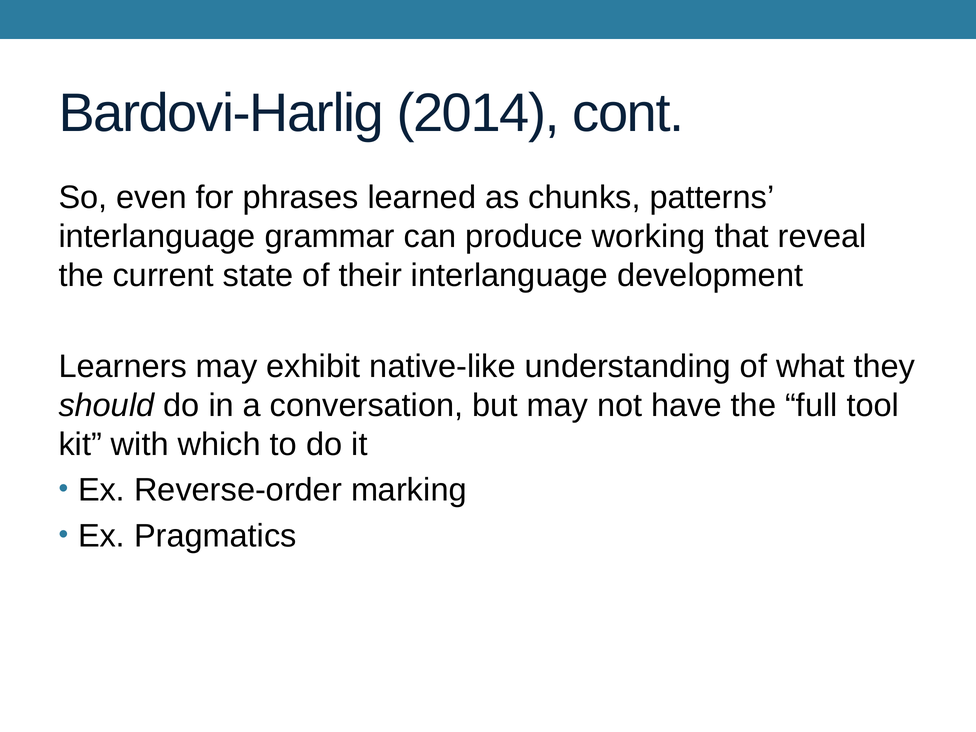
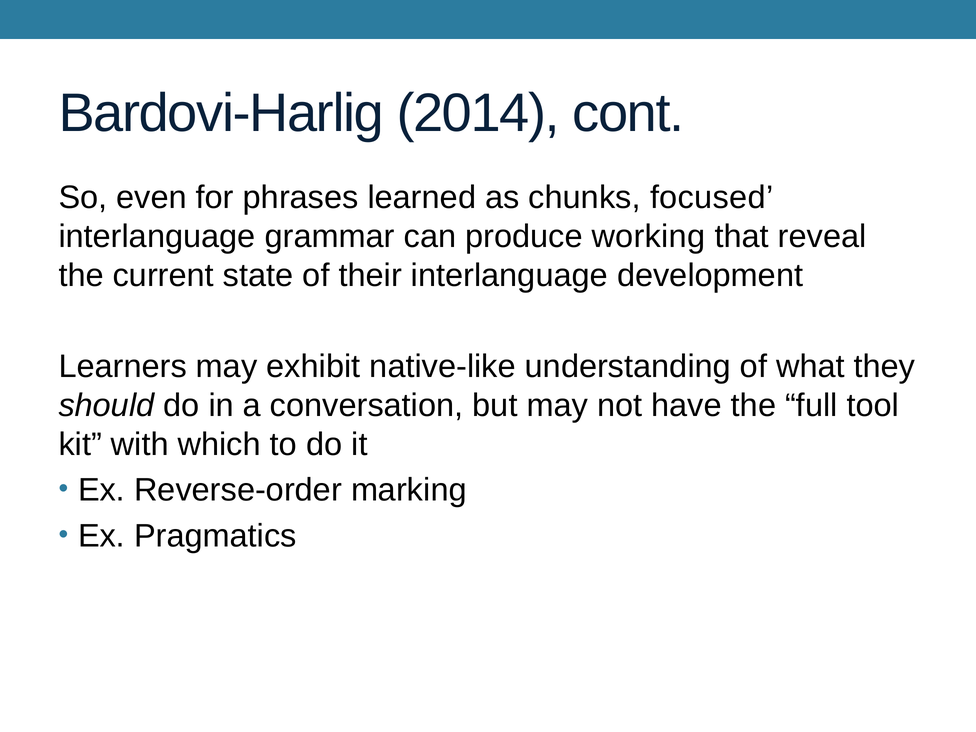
patterns: patterns -> focused (712, 197)
